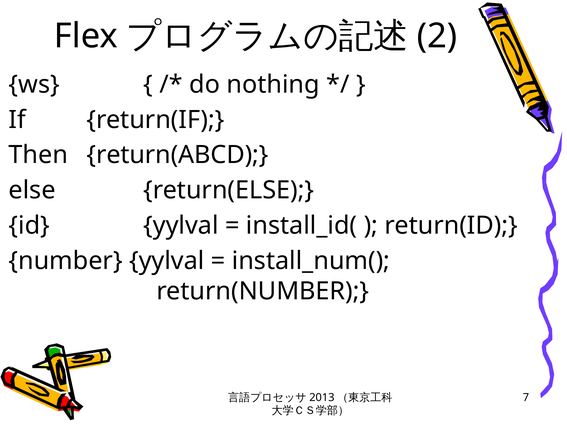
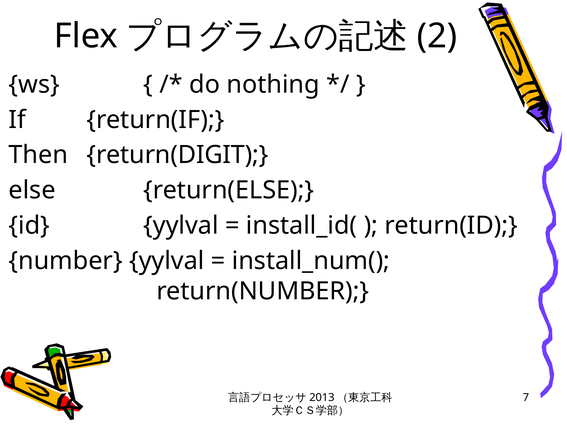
return(ABCD: return(ABCD -> return(DIGIT (178, 155)
